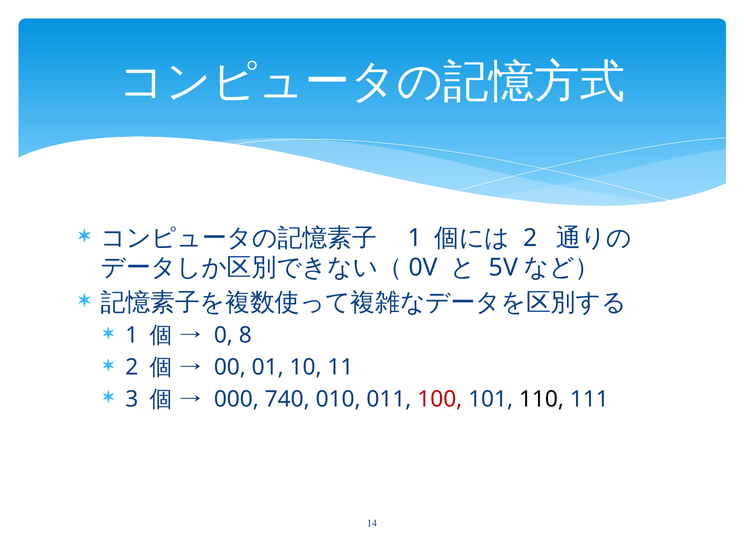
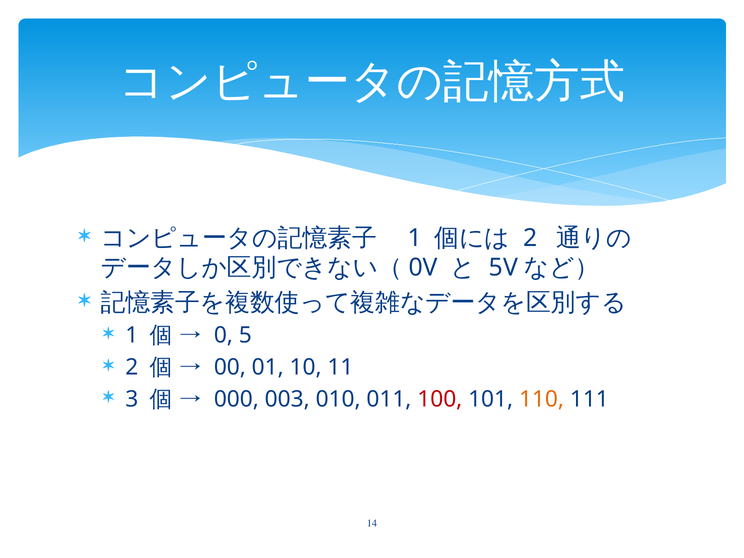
8: 8 -> 5 (245, 335)
740: 740 -> 003 (287, 399)
110 colour: black -> orange (542, 399)
